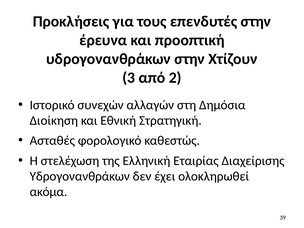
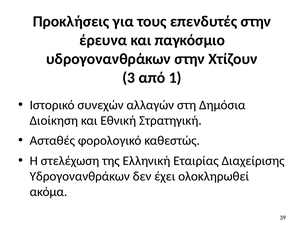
προοπτική: προοπτική -> παγκόσμιο (190, 40)
2: 2 -> 1 (175, 78)
